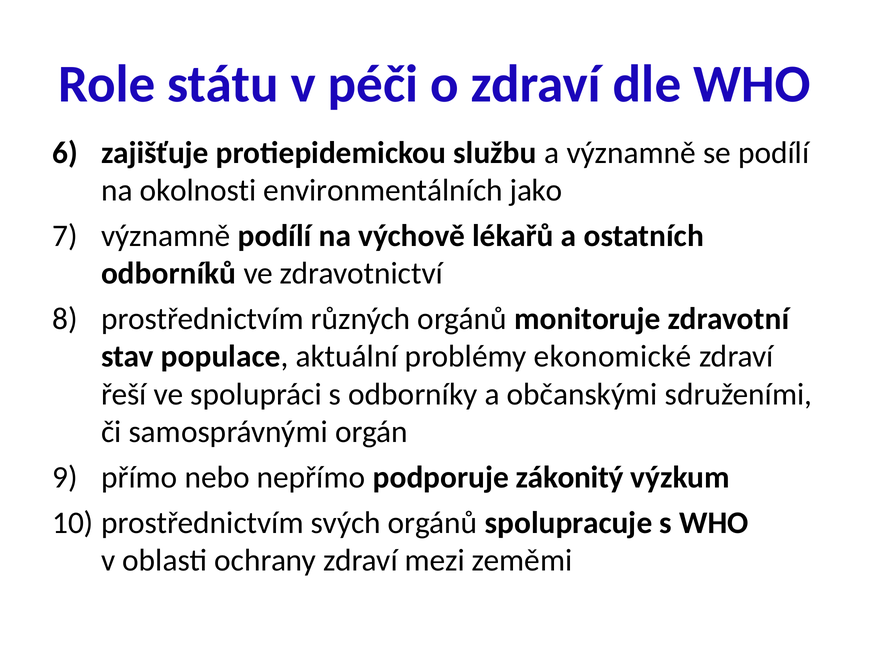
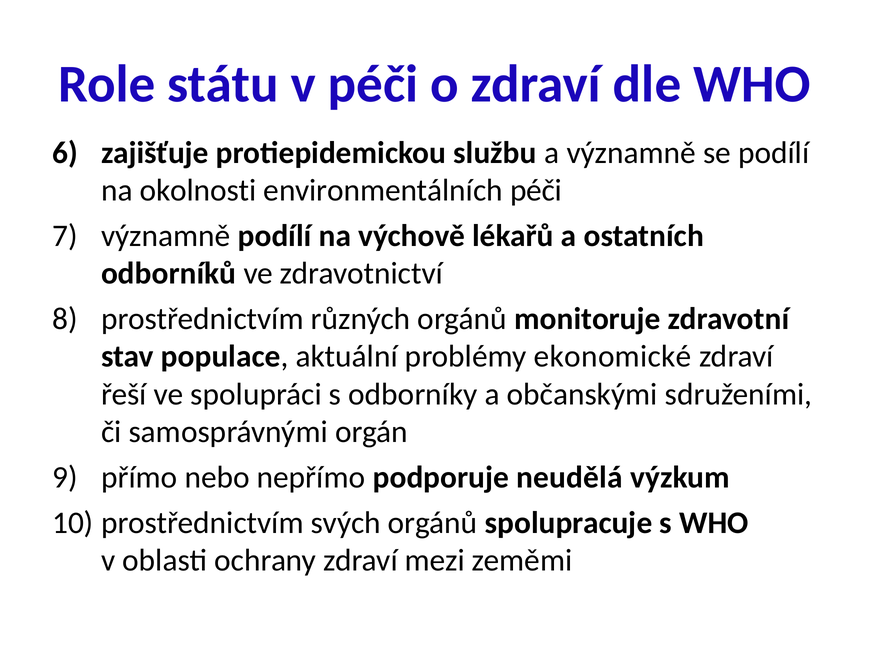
environmentálních jako: jako -> péči (536, 191)
zákonitý: zákonitý -> neudělá (570, 478)
